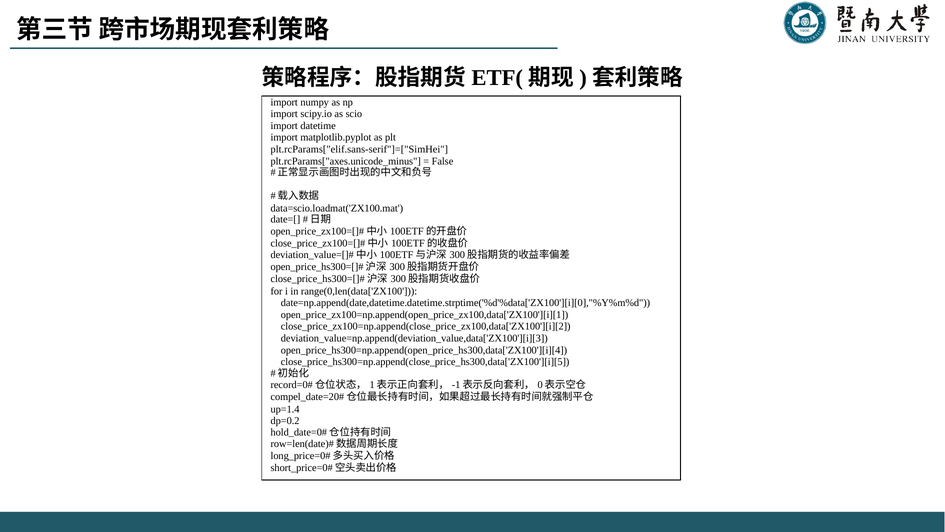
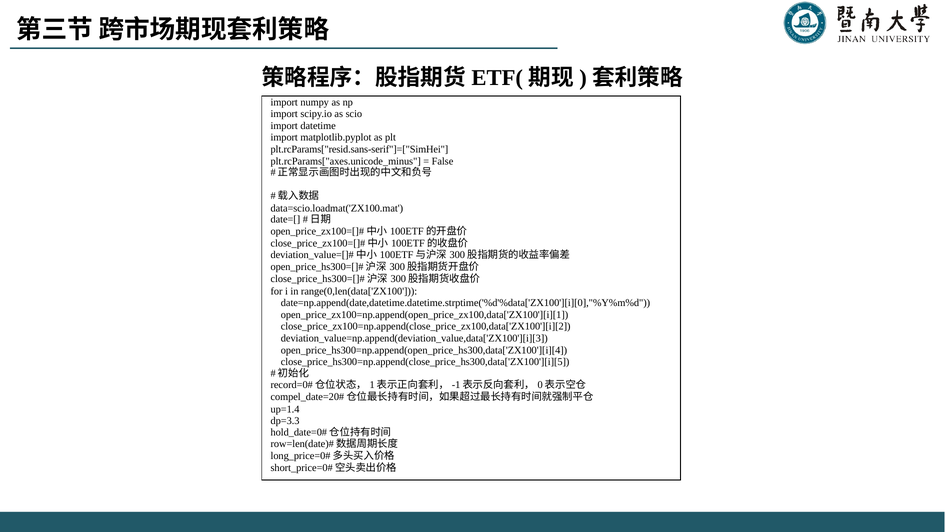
plt.rcParams["elif.sans-serif"]=["SimHei: plt.rcParams["elif.sans-serif"]=["SimHei -> plt.rcParams["resid.sans-serif"]=["SimHei (359, 149)
dp=0.2: dp=0.2 -> dp=3.3 (285, 421)
